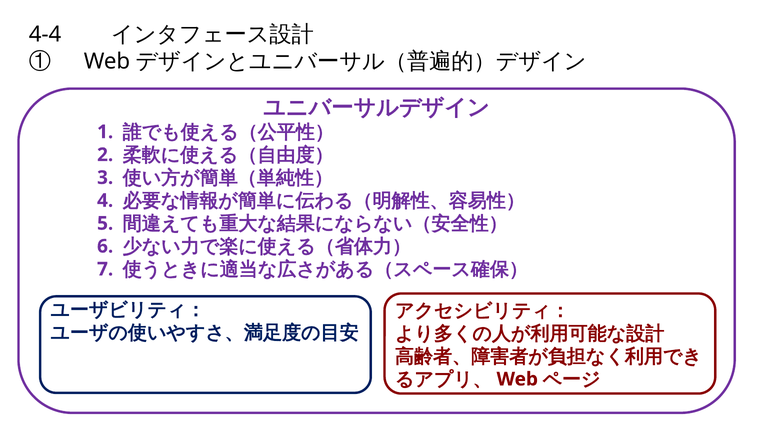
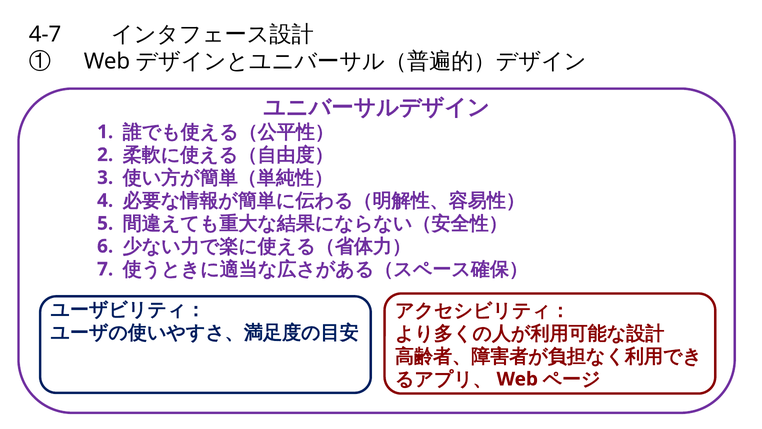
4-4: 4-4 -> 4-7 (45, 35)
